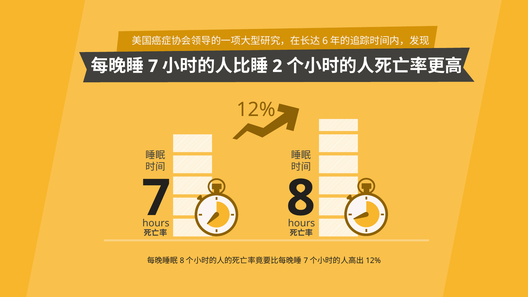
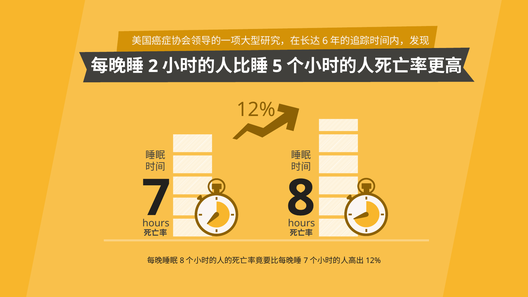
7: 7 -> 2 (153, 66)
2: 2 -> 5 (277, 66)
